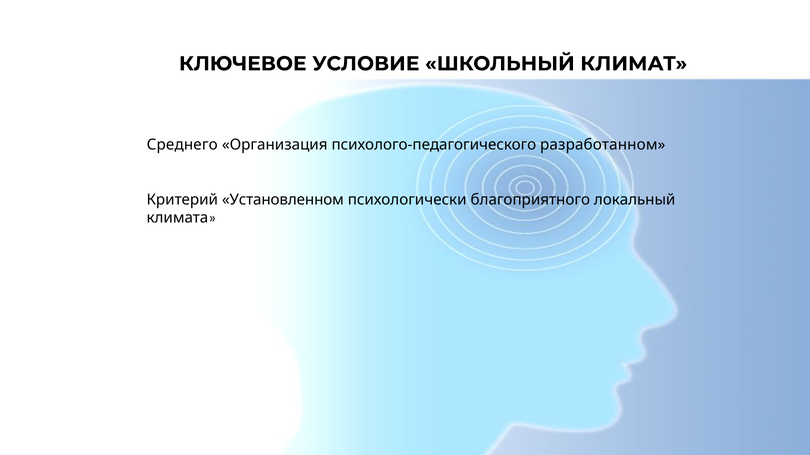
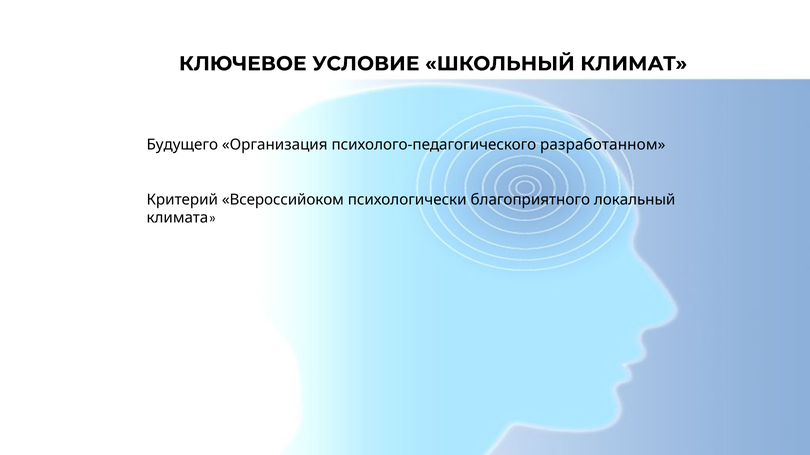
Среднего: Среднего -> Будущего (182, 145)
Установленном: Установленном -> Всероссийоком (283, 200)
